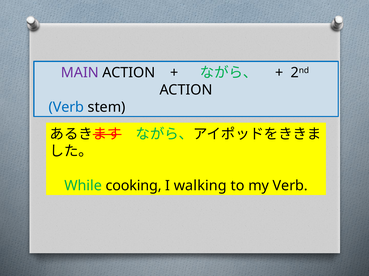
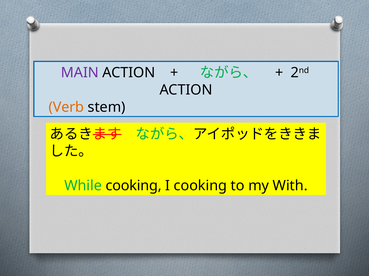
Verb colour: blue -> orange (66, 107)
I walking: walking -> cooking (200, 186)
my Verb: Verb -> With (290, 186)
